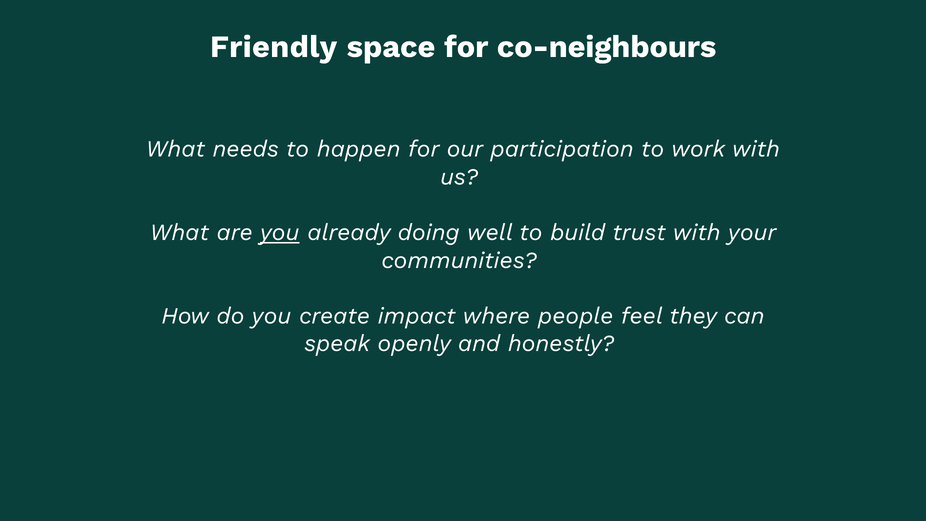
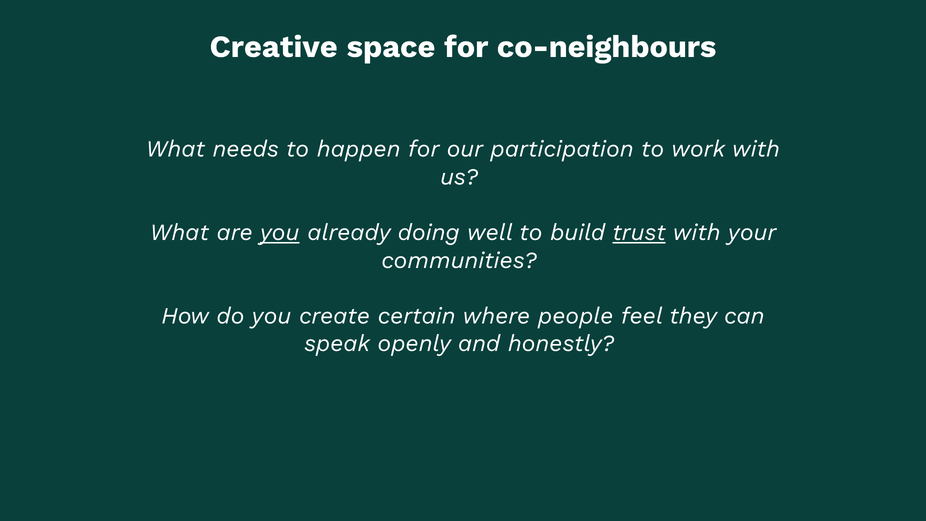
Friendly: Friendly -> Creative (274, 47)
trust underline: none -> present (639, 233)
impact: impact -> certain (417, 316)
